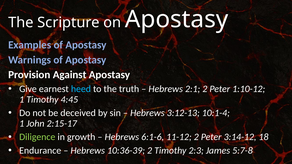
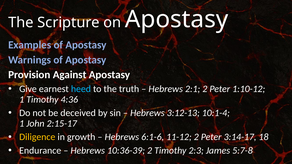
4:45: 4:45 -> 4:36 (69, 100)
Diligence colour: light green -> yellow (37, 137)
3:14-12: 3:14-12 -> 3:14-17 (240, 137)
